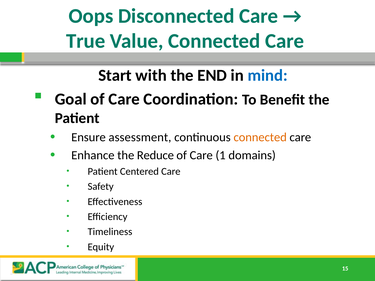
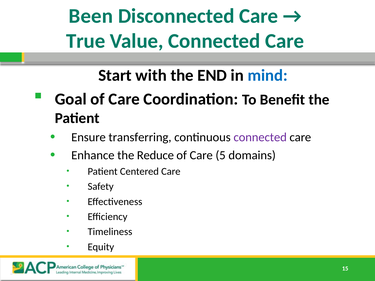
Oops: Oops -> Been (91, 16)
assessment: assessment -> transferring (140, 137)
connected colour: orange -> purple (260, 137)
1: 1 -> 5 (221, 155)
